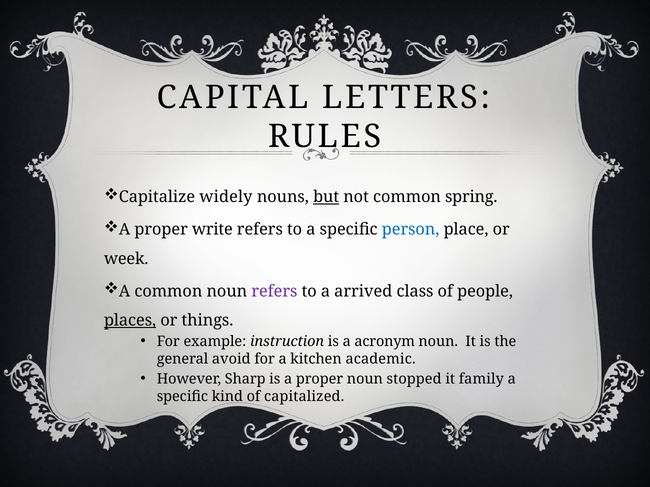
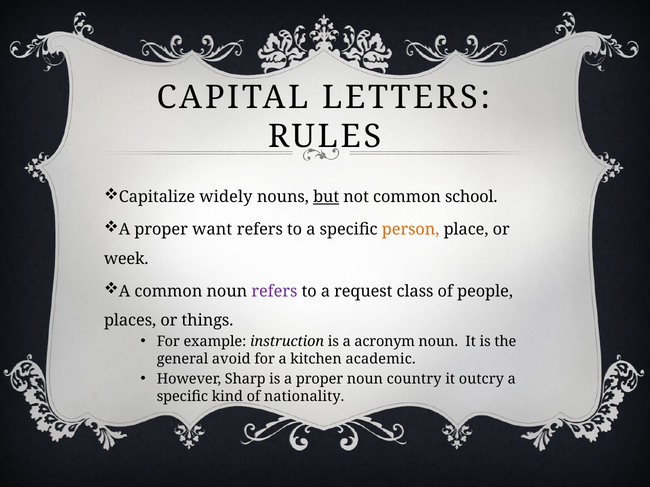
spring: spring -> school (471, 197)
write: write -> want (212, 230)
person colour: blue -> orange (411, 230)
arrived: arrived -> request (363, 291)
places underline: present -> none (130, 321)
stopped: stopped -> country (414, 379)
family: family -> outcry (481, 379)
capitalized: capitalized -> nationality (304, 397)
